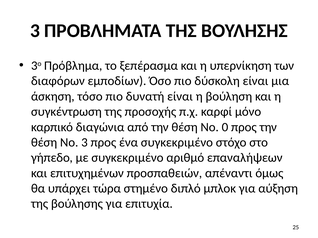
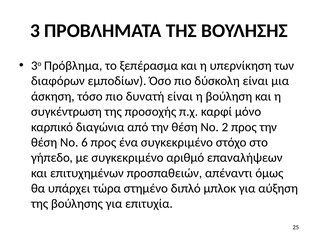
0: 0 -> 2 (225, 127)
Νο 3: 3 -> 6 (84, 143)
